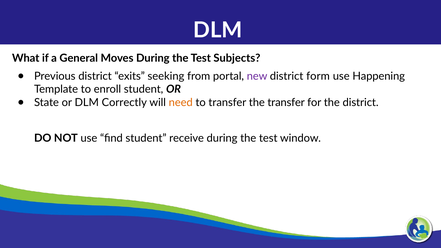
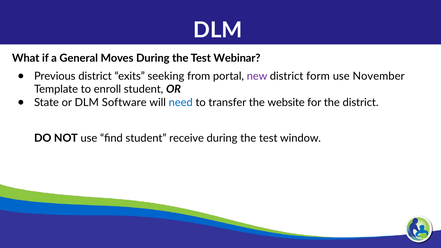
Subjects: Subjects -> Webinar (237, 58)
Happening: Happening -> November (379, 76)
Correctly: Correctly -> Software (124, 103)
need colour: orange -> blue (181, 103)
the transfer: transfer -> website (286, 103)
